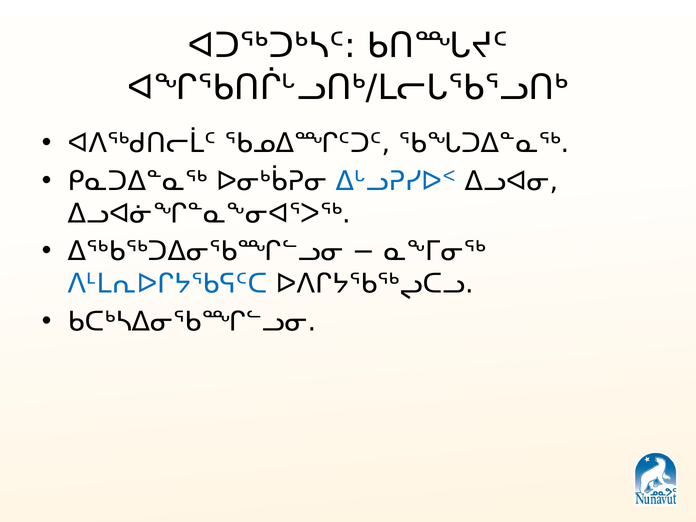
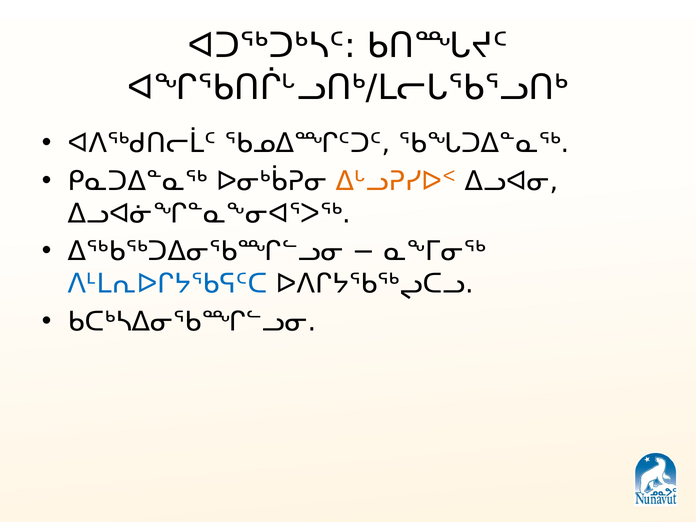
ᐃᒡᓗᕈᓯᐅᑉ colour: blue -> orange (396, 181)
